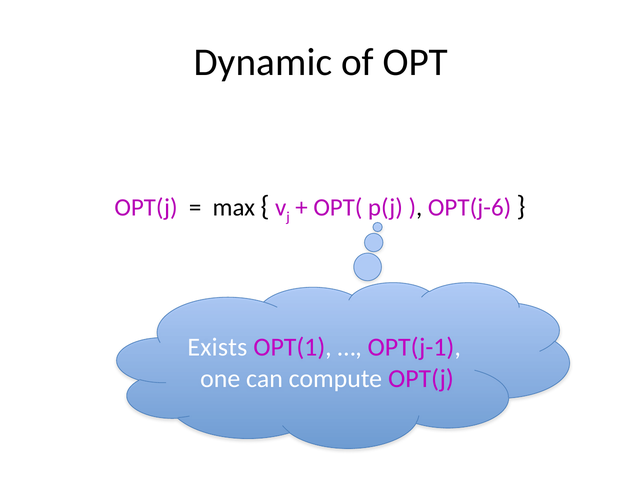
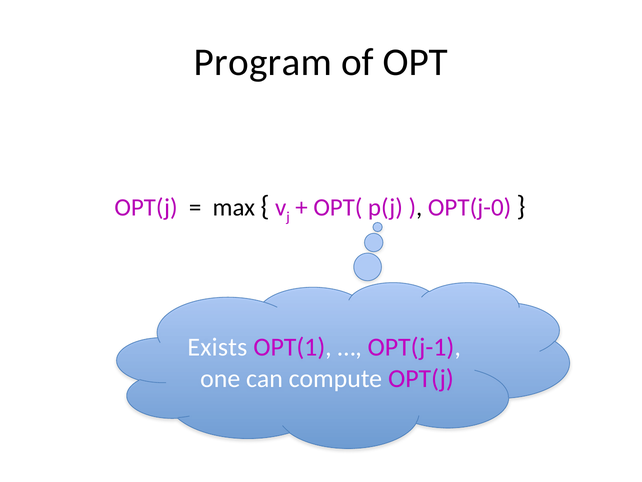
Dynamic: Dynamic -> Program (263, 62)
OPT(j-6: OPT(j-6 -> OPT(j-0 (470, 207)
